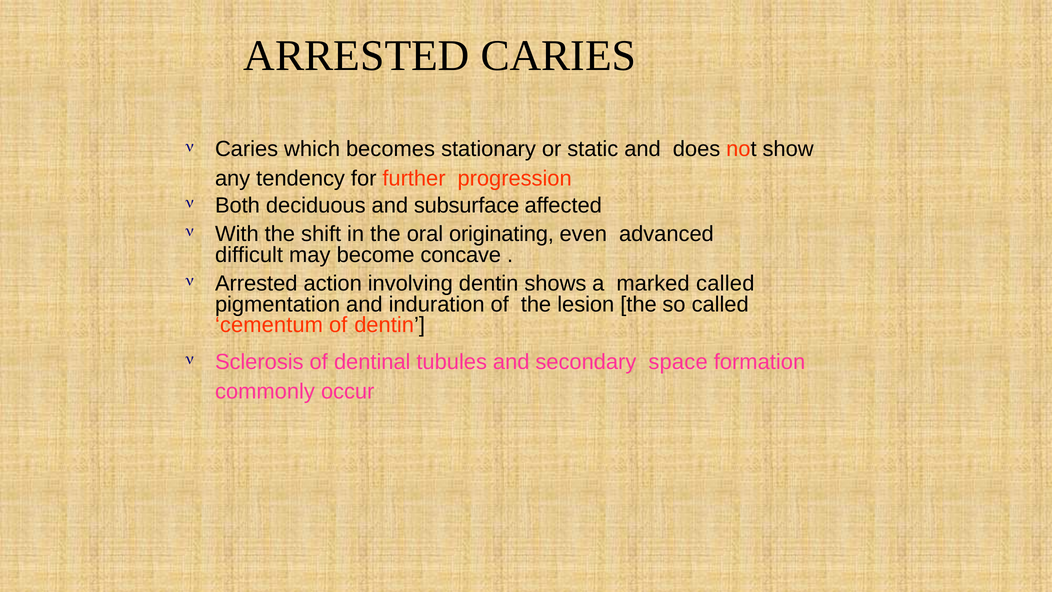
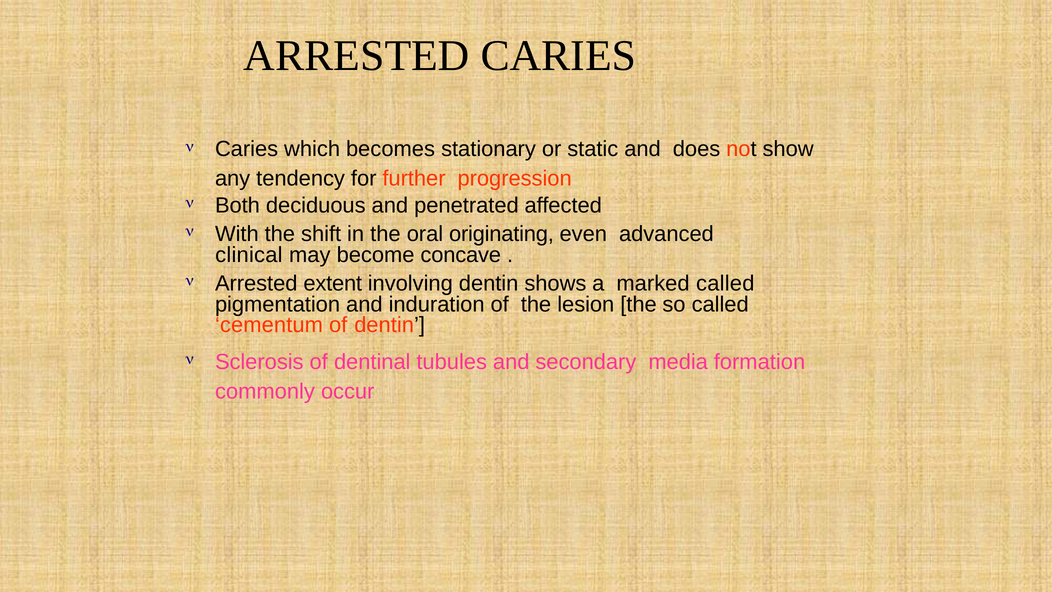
subsurface: subsurface -> penetrated (466, 205)
difficult: difficult -> clinical (249, 255)
action: action -> extent (333, 283)
space: space -> media (678, 362)
